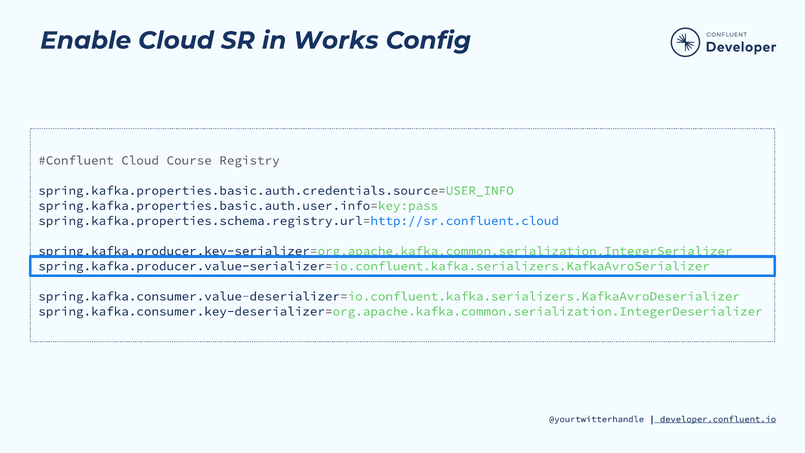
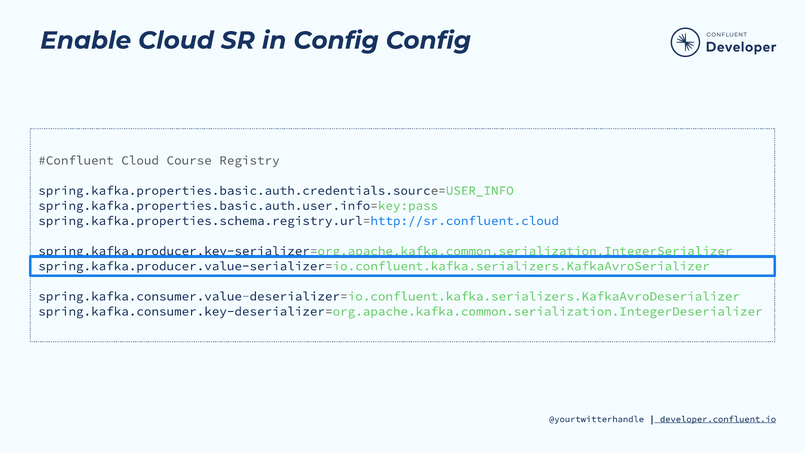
in Works: Works -> Config (336, 40)
